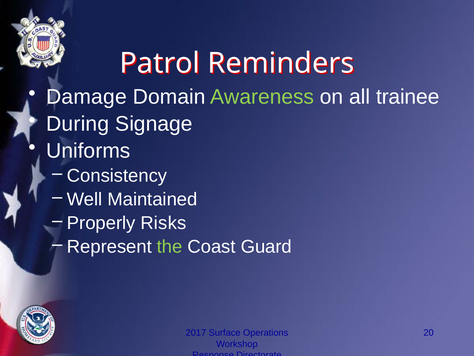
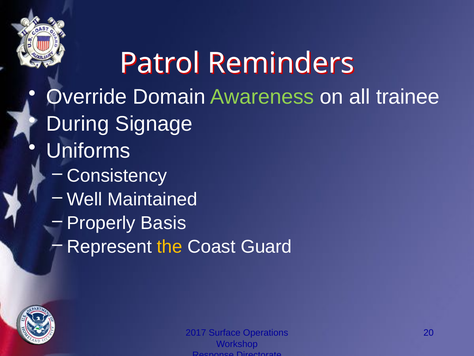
Damage: Damage -> Override (87, 97)
Risks: Risks -> Basis (163, 223)
the colour: light green -> yellow (170, 246)
